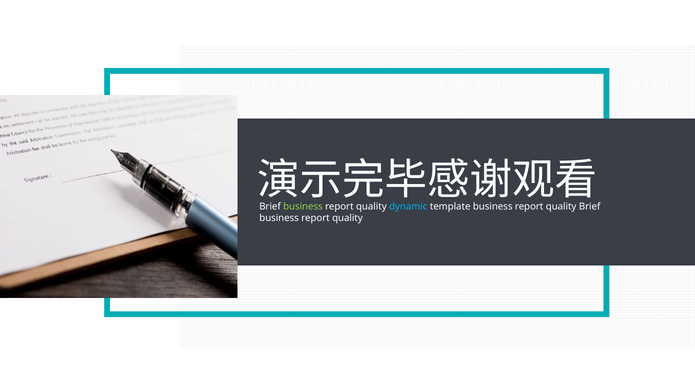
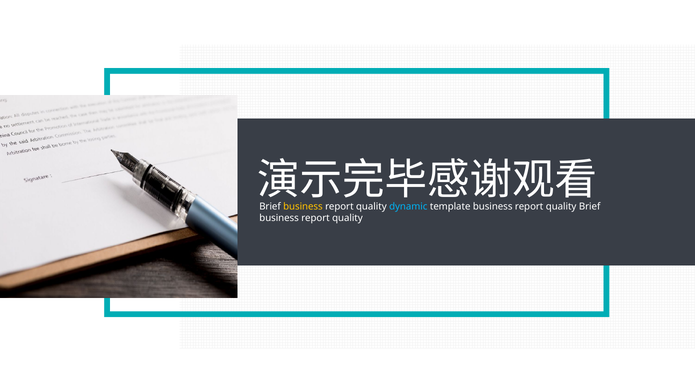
business colour: light green -> yellow (303, 206)
